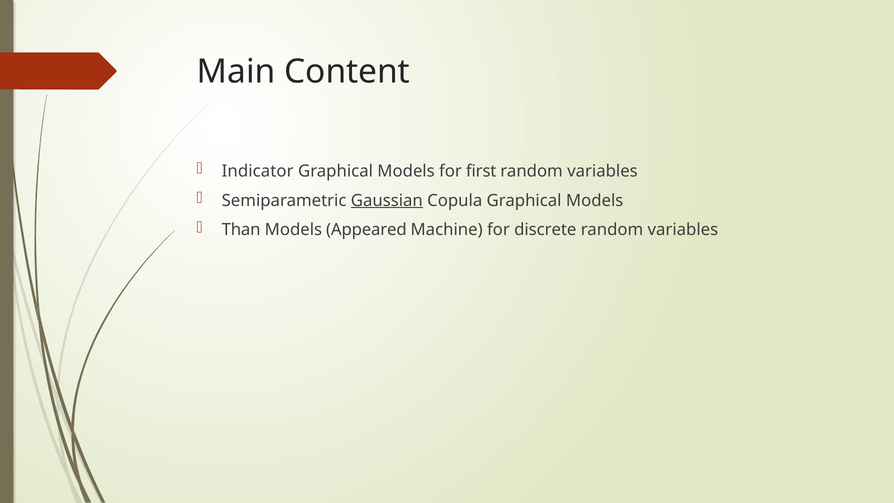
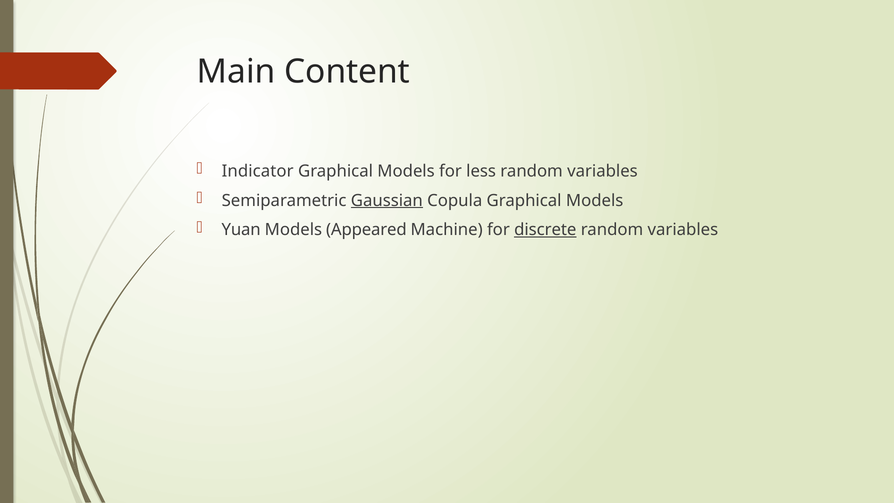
first: first -> less (481, 171)
Than: Than -> Yuan (241, 230)
discrete underline: none -> present (545, 230)
